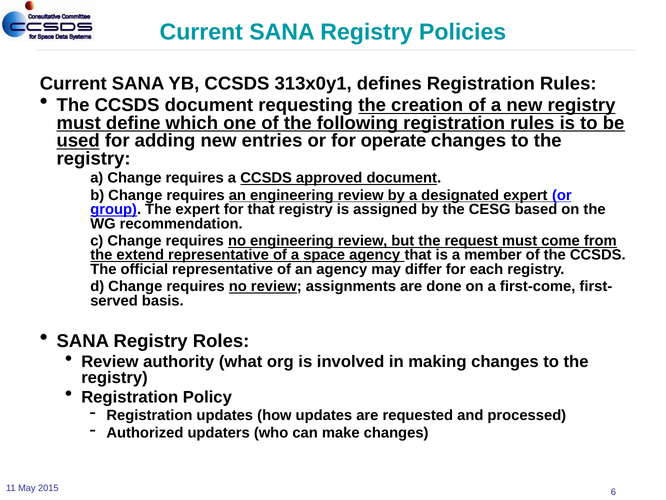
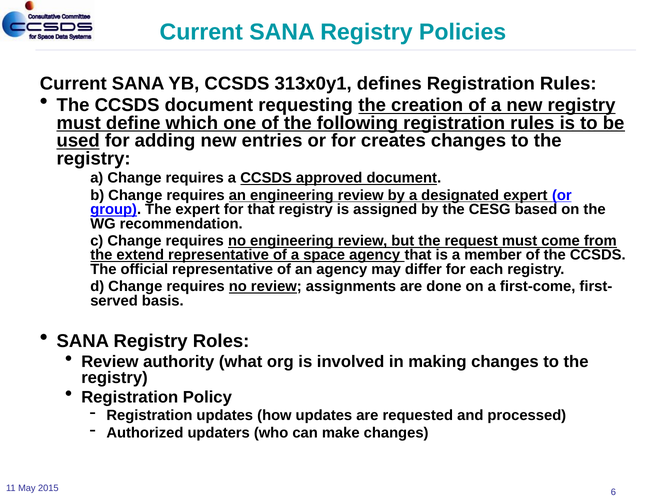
operate: operate -> creates (393, 141)
